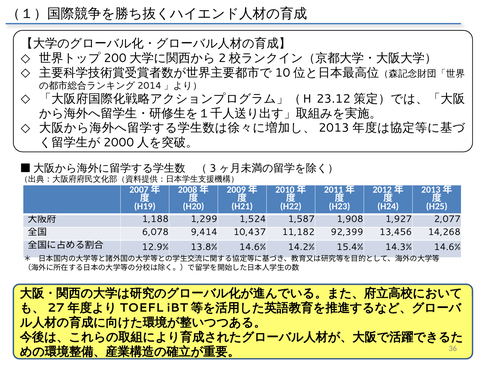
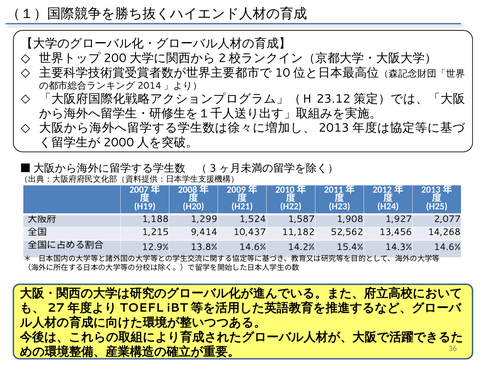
6,078: 6,078 -> 1,215 (155, 232)
92,399: 92,399 -> 52,562 (347, 232)
